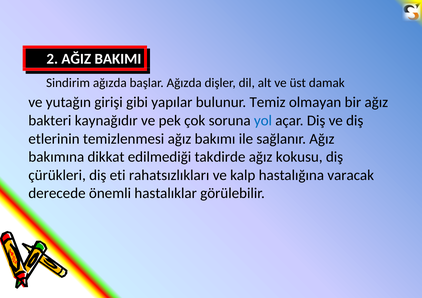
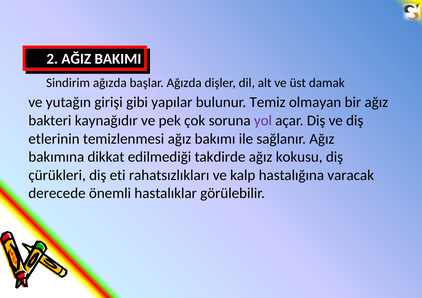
yol colour: blue -> purple (263, 121)
